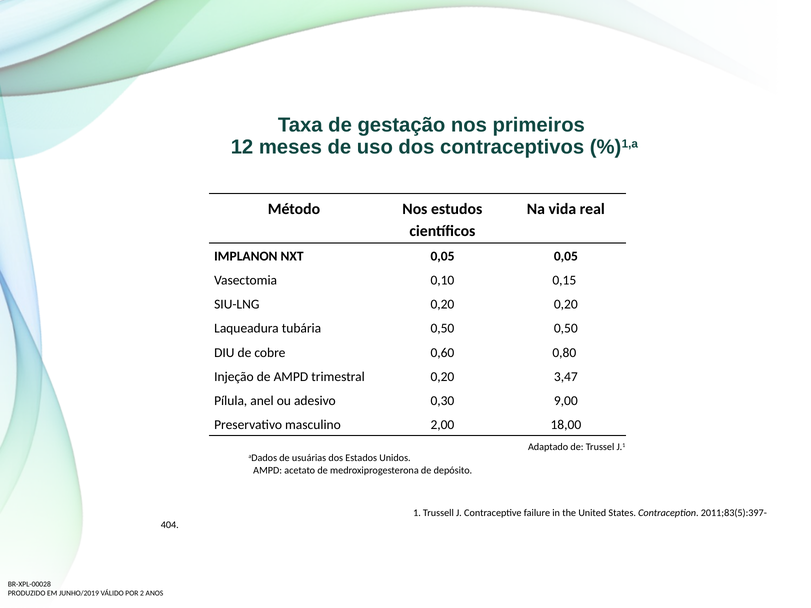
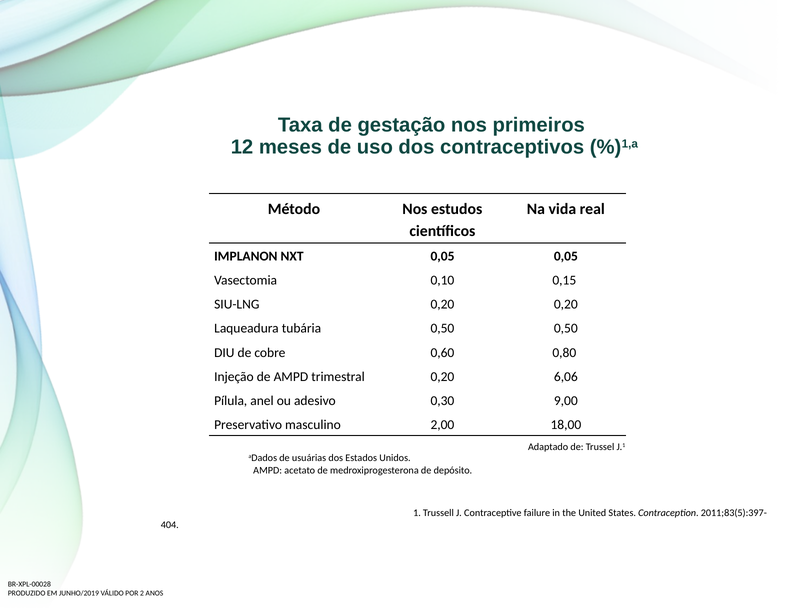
3,47: 3,47 -> 6,06 (566, 377)
